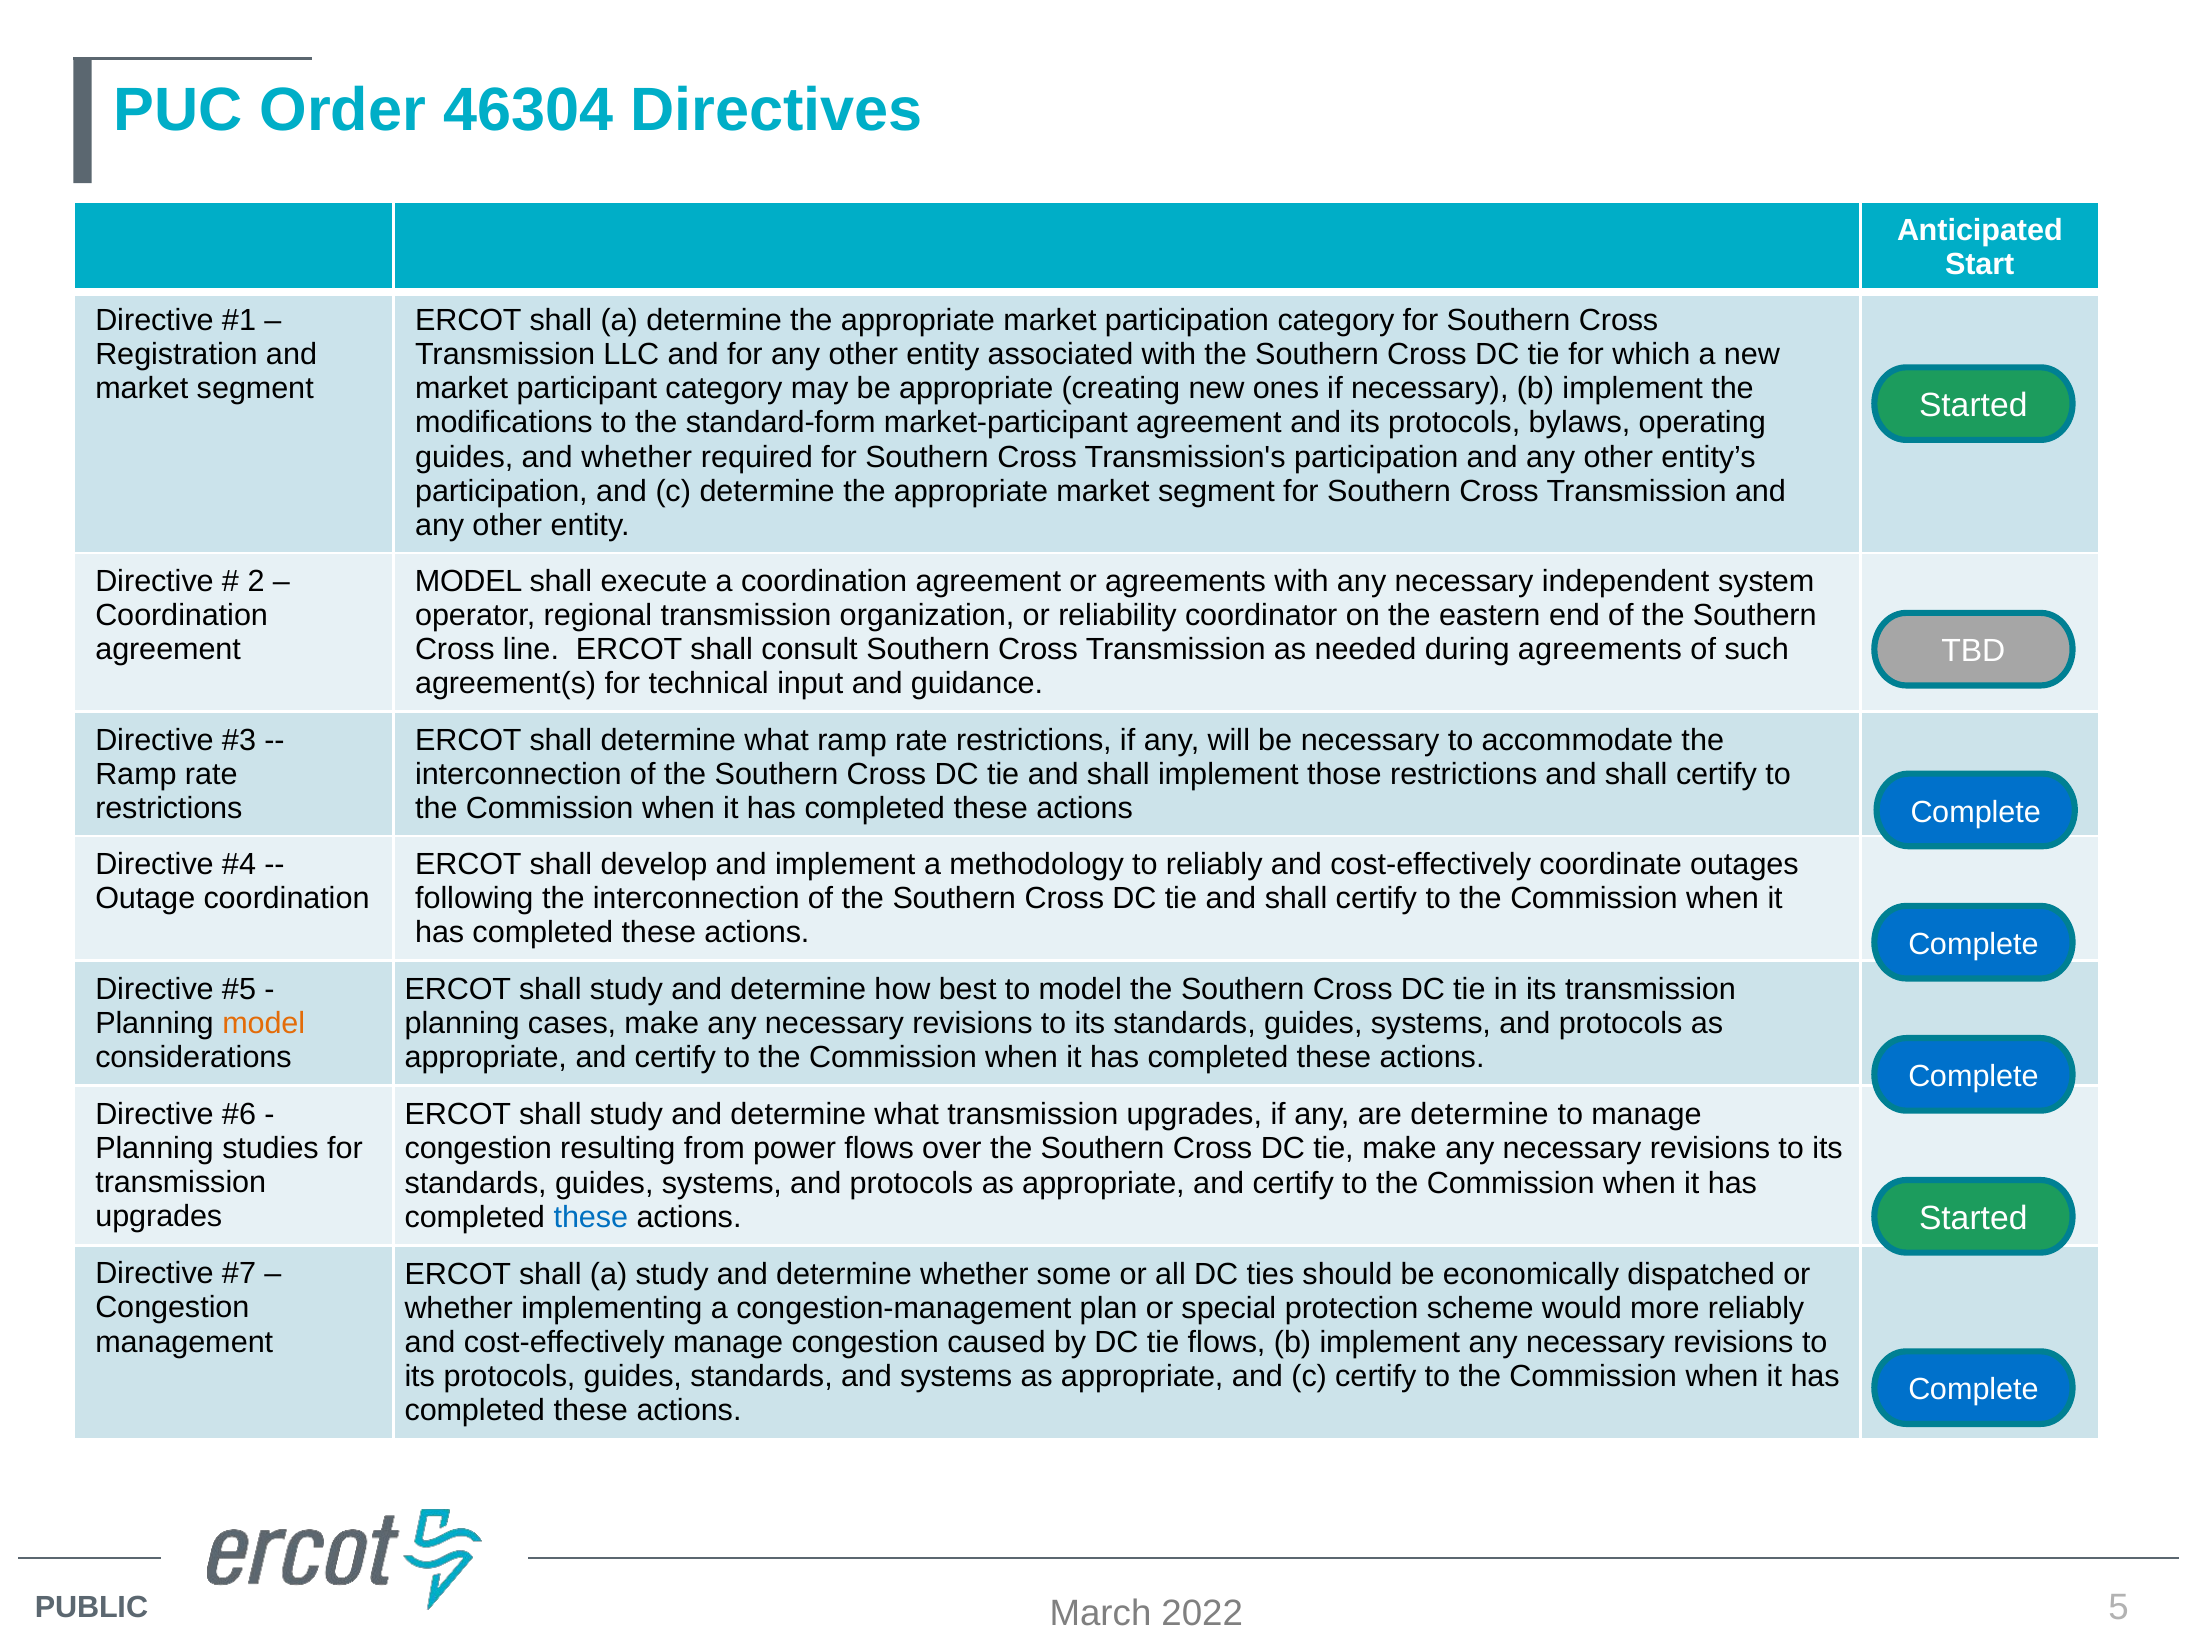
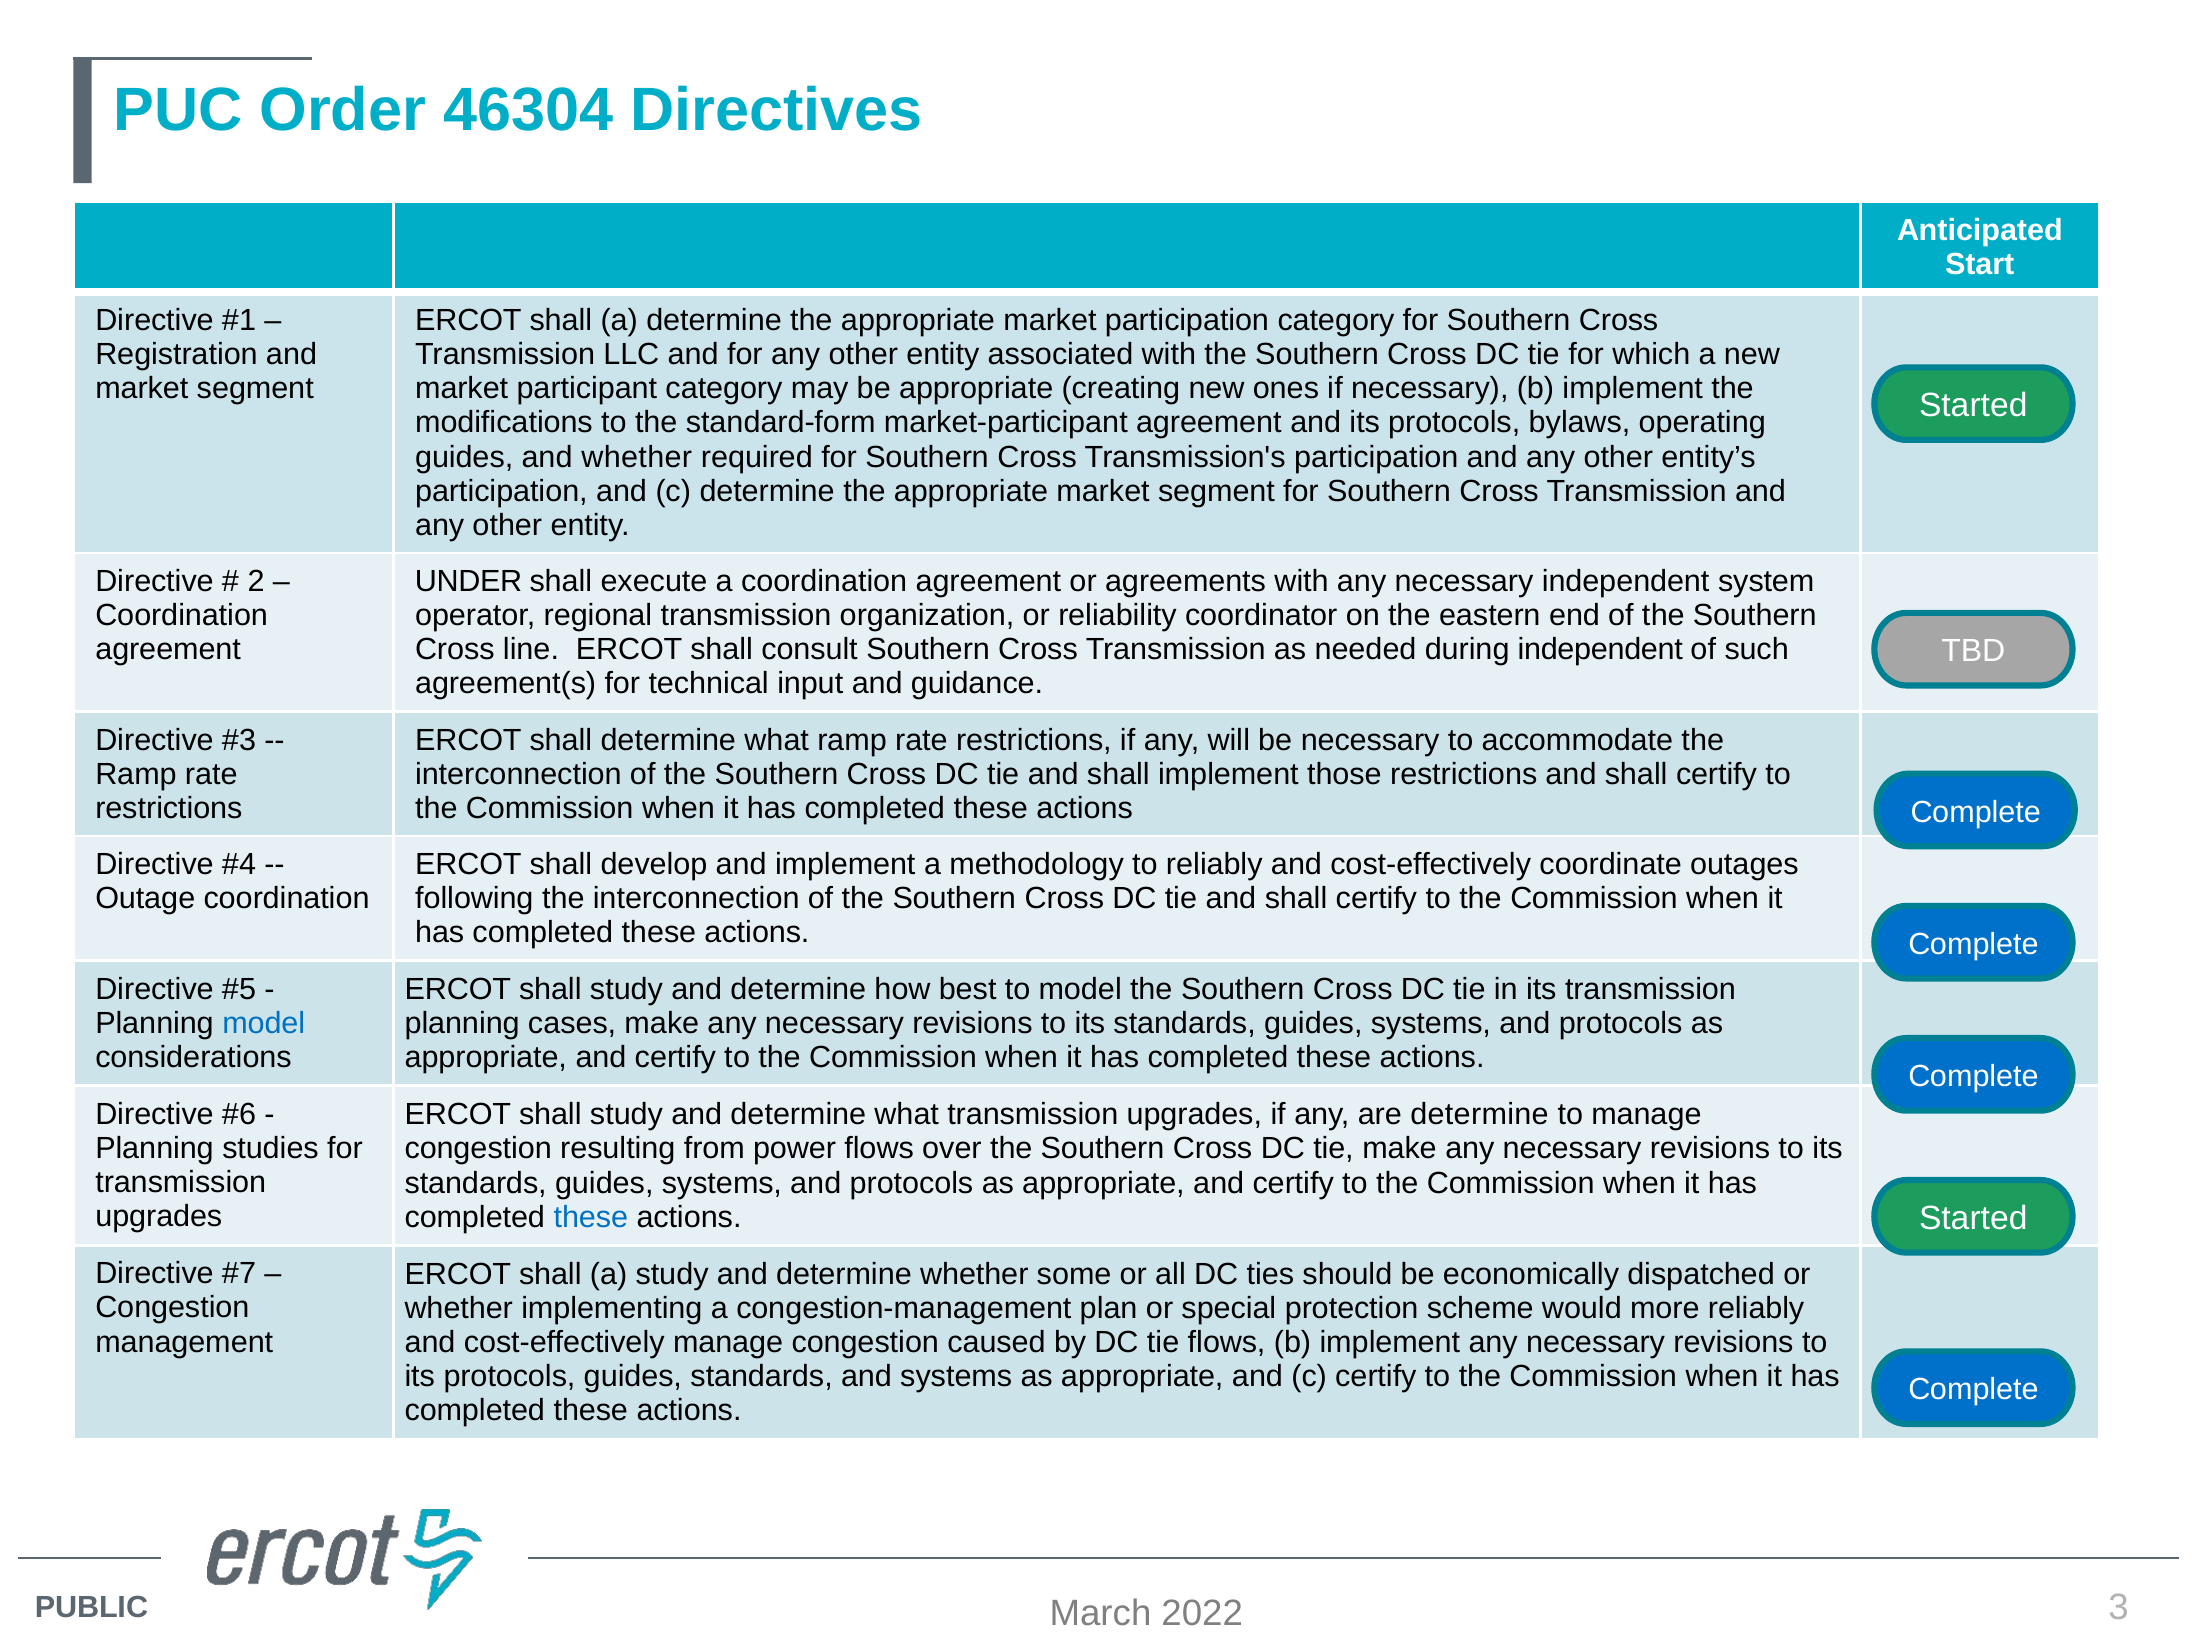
MODEL: MODEL -> UNDER (469, 582)
during agreements: agreements -> independent (1600, 650)
model colour: orange -> blue (264, 1024)
5: 5 -> 3 (2119, 1608)
